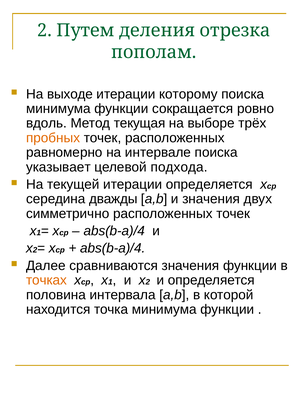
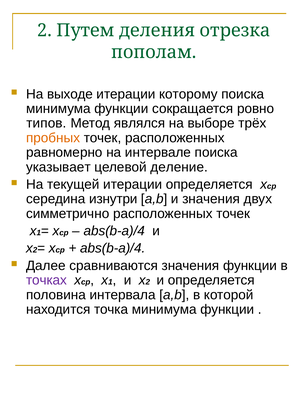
вдоль: вдоль -> типов (46, 123)
текущая: текущая -> являлся (140, 123)
подхода: подхода -> деление (179, 167)
дважды: дважды -> изнутри (113, 199)
точках colour: orange -> purple (46, 280)
